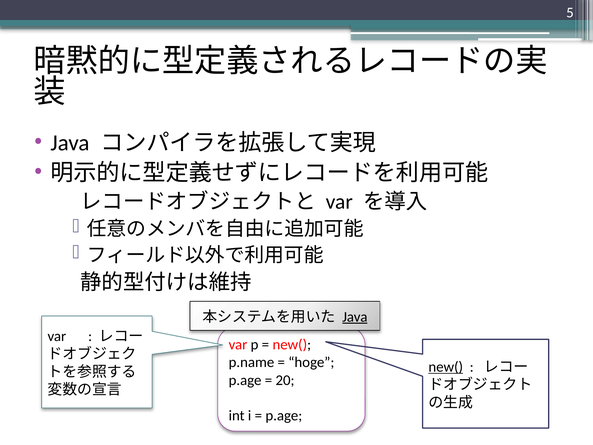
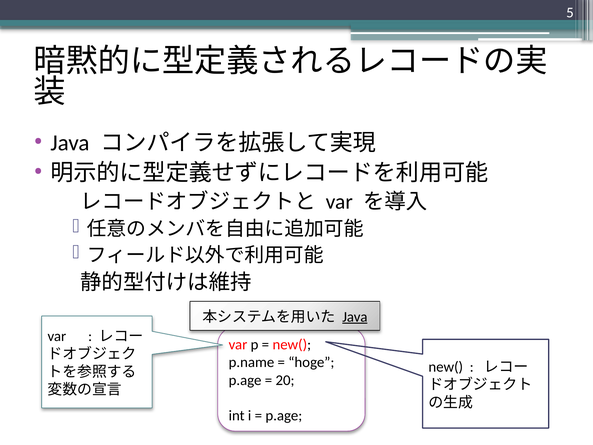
new( underline: present -> none (446, 367)
